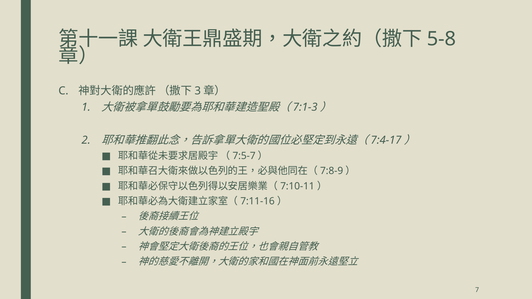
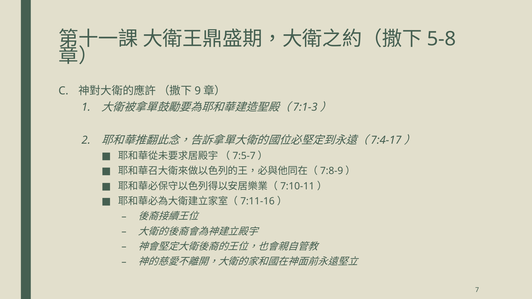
3: 3 -> 9 (198, 91)
